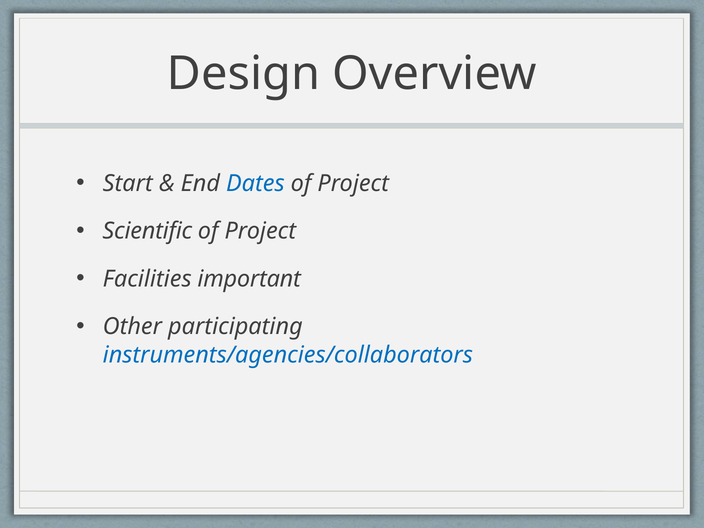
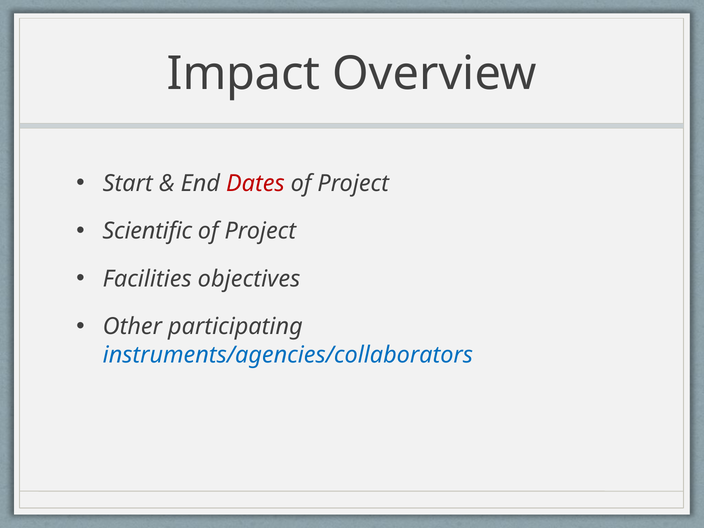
Design: Design -> Impact (244, 74)
Dates colour: blue -> red (255, 184)
important: important -> objectives (249, 279)
